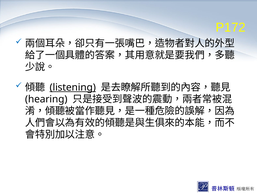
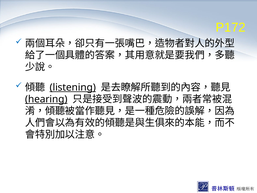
hearing underline: none -> present (46, 99)
